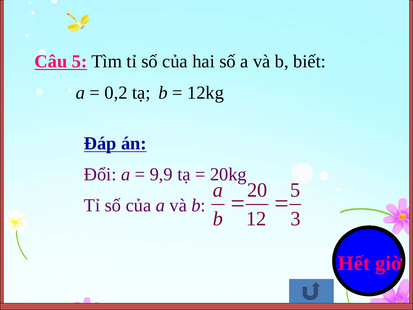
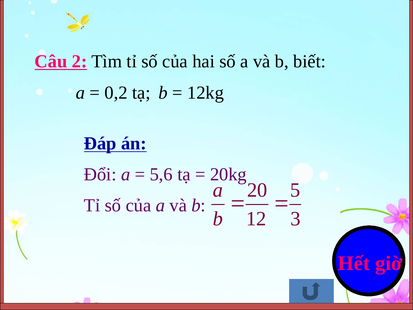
Câu 5: 5 -> 2 (79, 61)
9,9: 9,9 -> 5,6 (161, 174)
